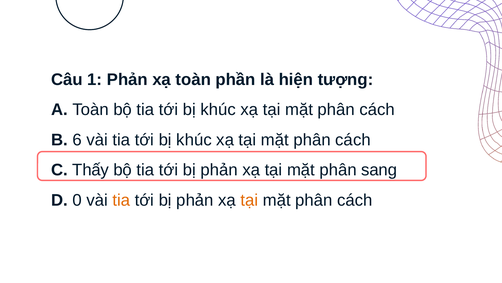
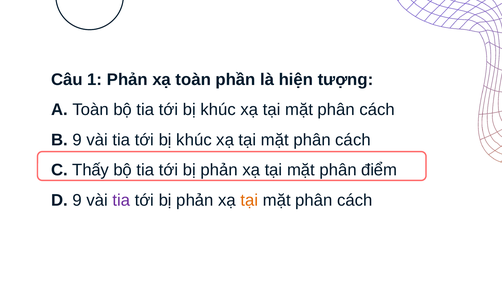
B 6: 6 -> 9 (77, 140)
sang: sang -> điểm (379, 170)
D 0: 0 -> 9 (77, 200)
tia colour: orange -> purple (121, 200)
